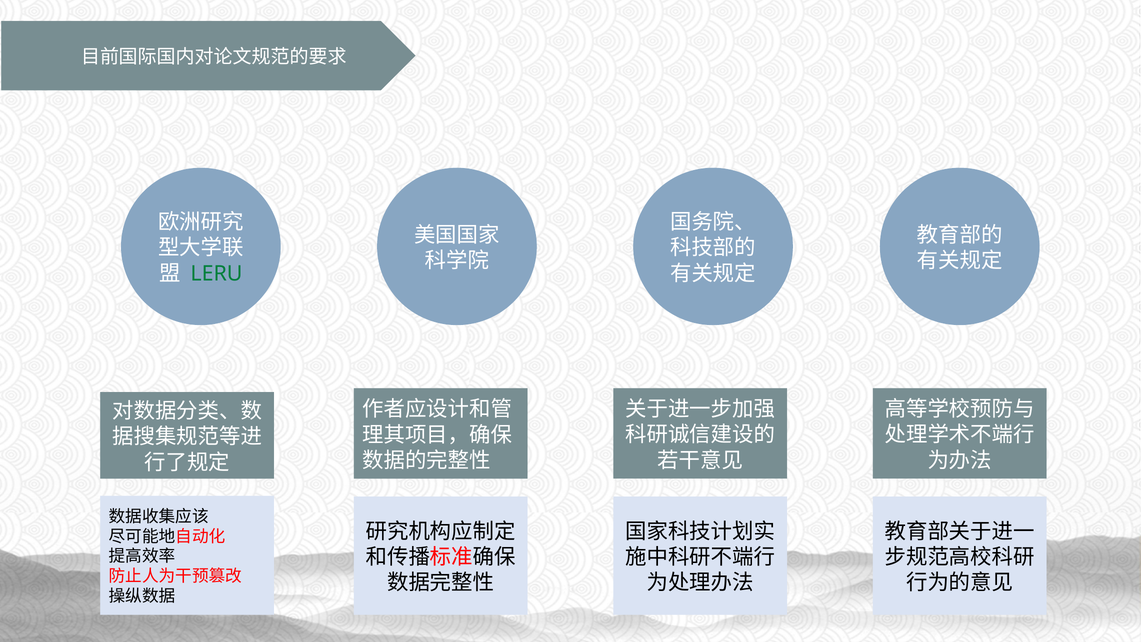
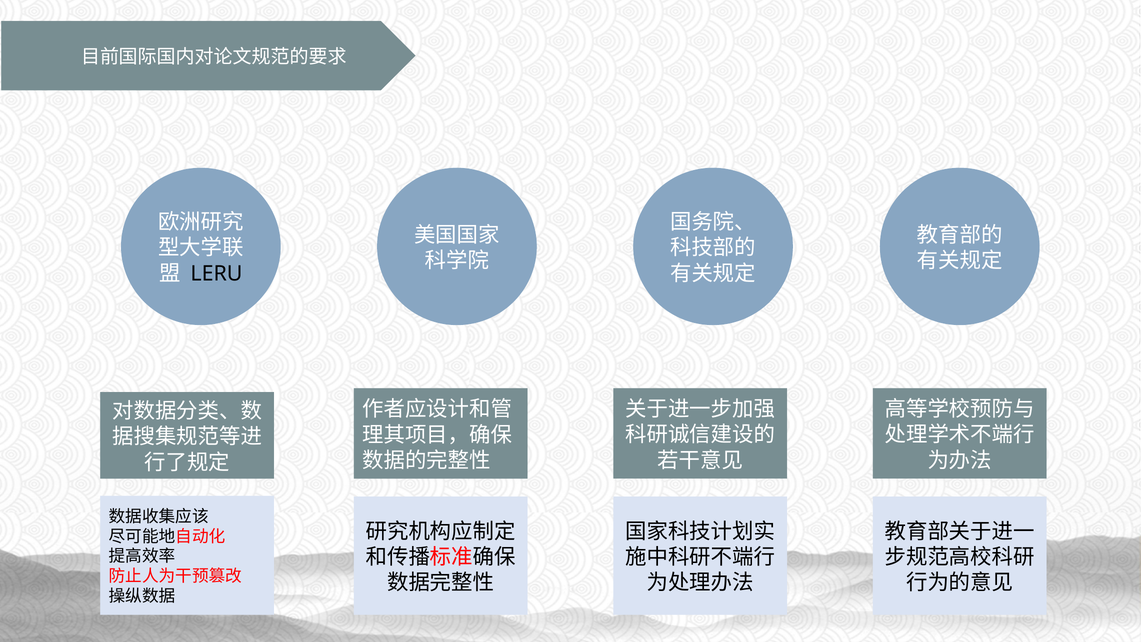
LERU colour: green -> black (216, 274)
